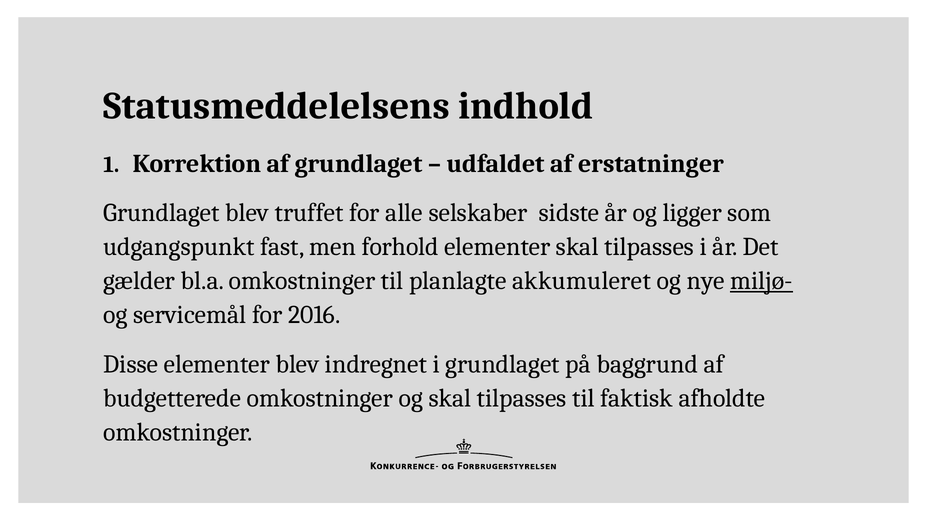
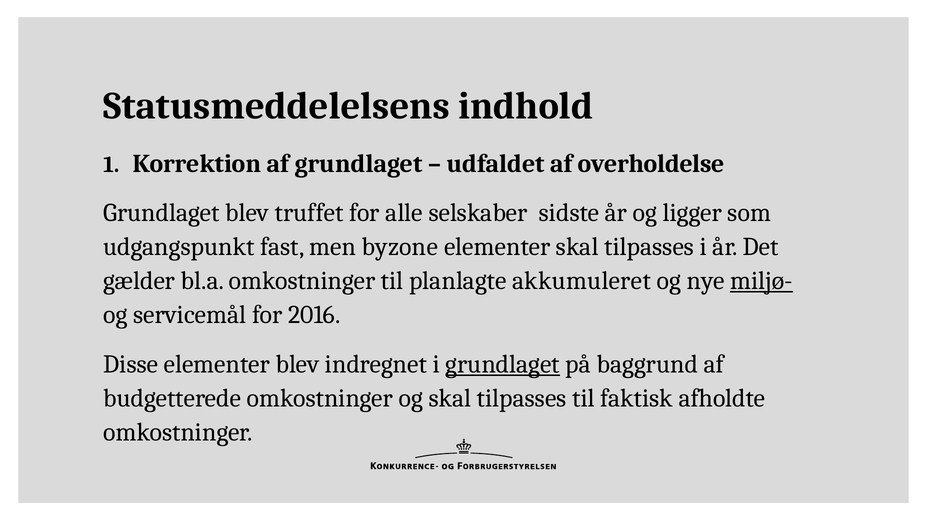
erstatninger: erstatninger -> overholdelse (651, 164)
forhold: forhold -> byzone (400, 247)
grundlaget underline: none -> present (503, 364)
